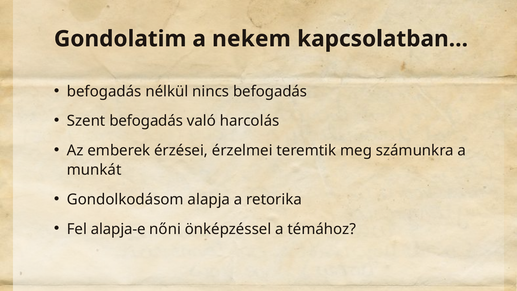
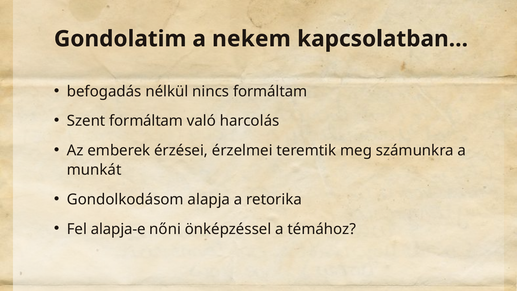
nincs befogadás: befogadás -> formáltam (270, 91)
Szent befogadás: befogadás -> formáltam (146, 121)
